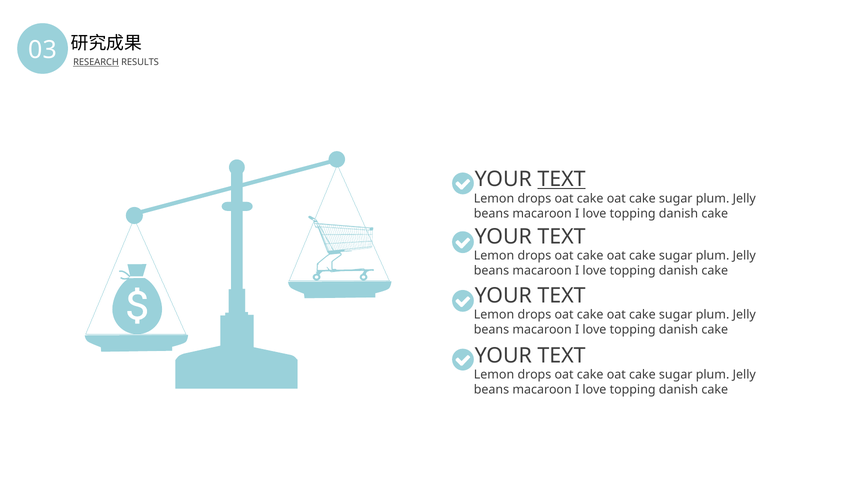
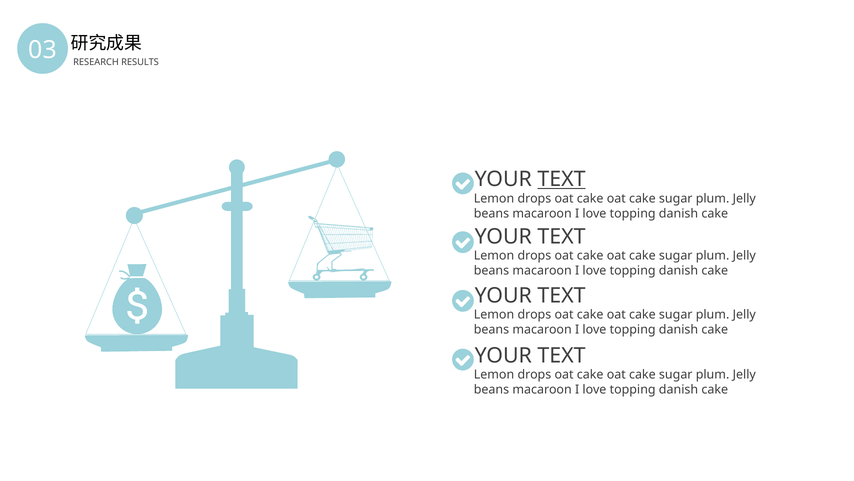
RESEARCH underline: present -> none (96, 62)
